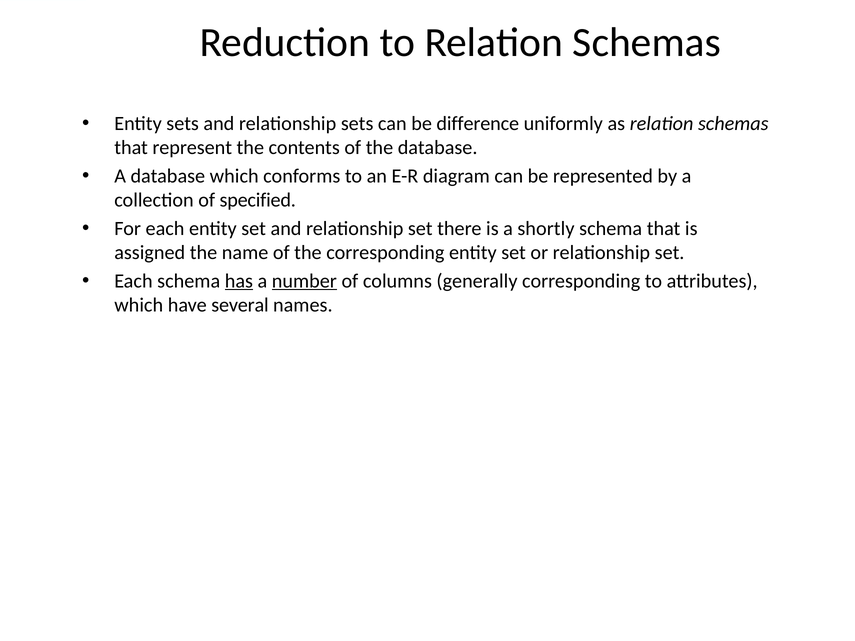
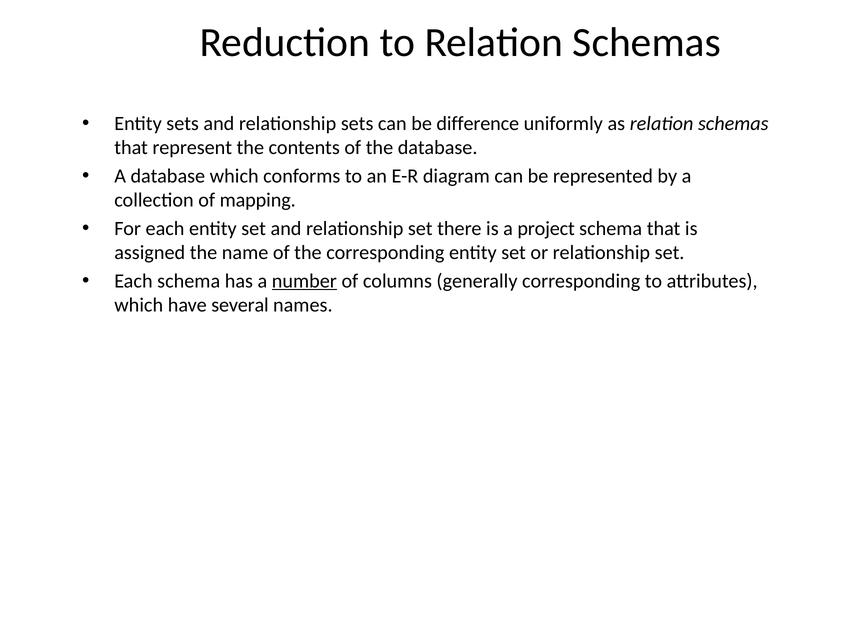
specified: specified -> mapping (258, 200)
shortly: shortly -> project (546, 229)
has underline: present -> none (239, 281)
